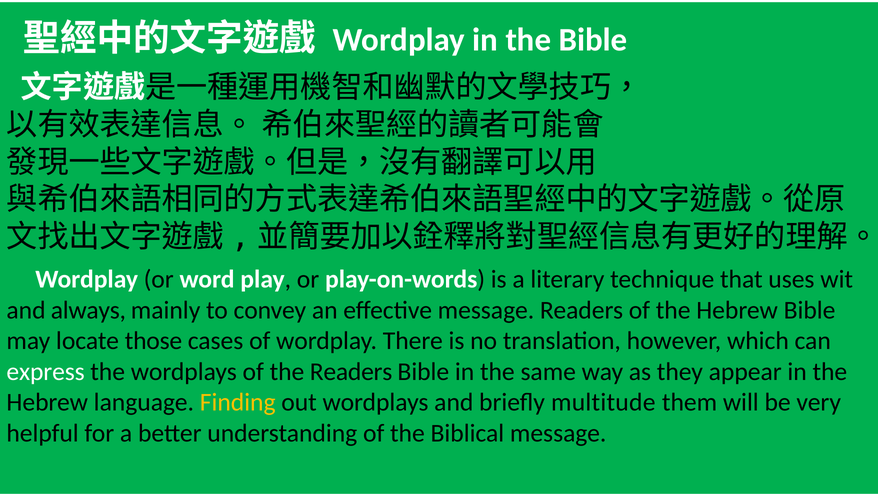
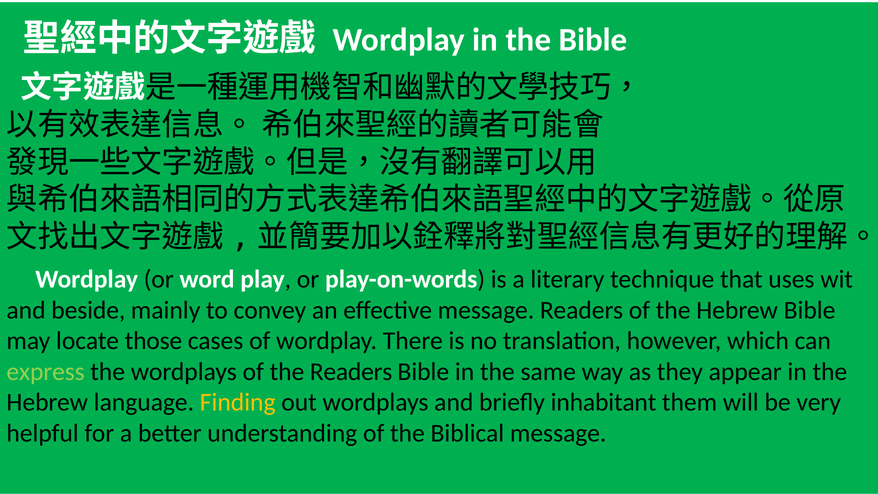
always: always -> beside (88, 310)
express colour: white -> light green (46, 372)
multitude: multitude -> inhabitant (604, 402)
